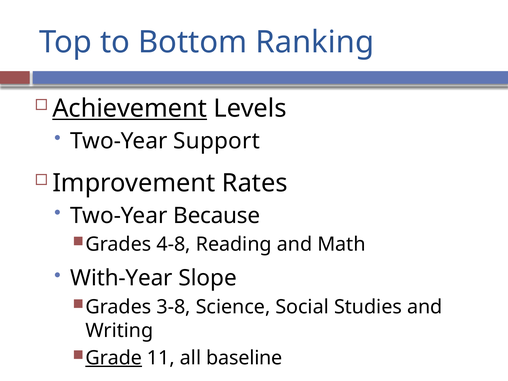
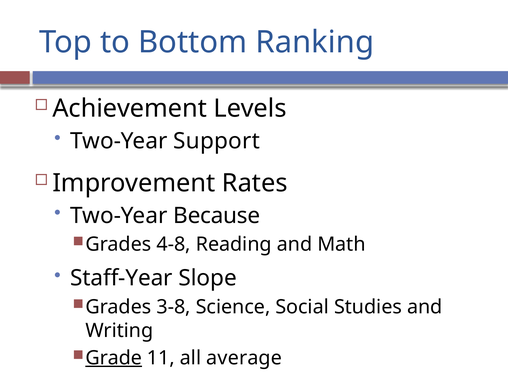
Achievement underline: present -> none (130, 108)
With-Year: With-Year -> Staff-Year (121, 278)
baseline: baseline -> average (244, 358)
